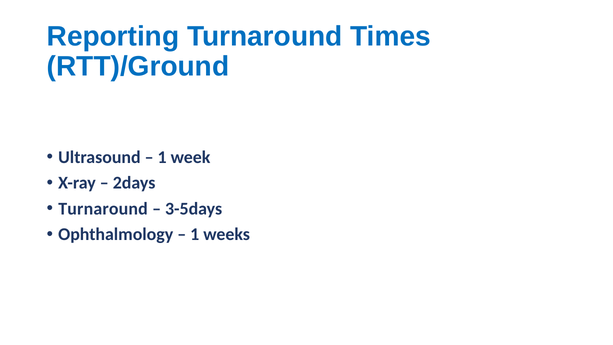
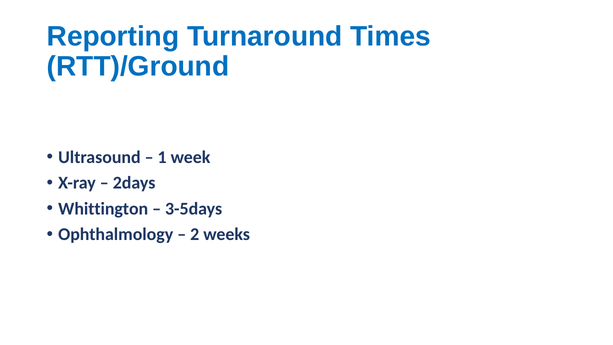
Turnaround: Turnaround -> Whittington (103, 209)
1: 1 -> 2 (195, 234)
